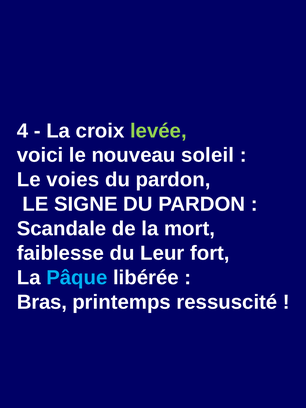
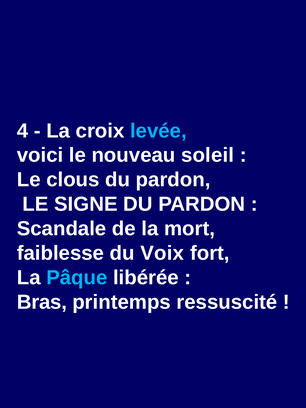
levée colour: light green -> light blue (158, 131)
voies: voies -> clous (73, 180)
Leur: Leur -> Voix (162, 253)
